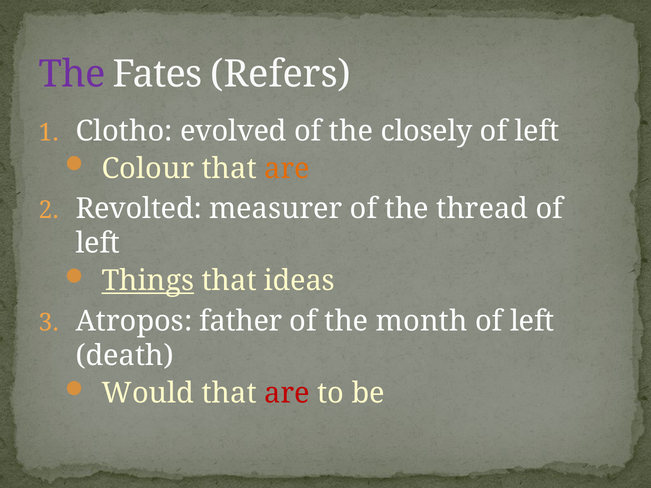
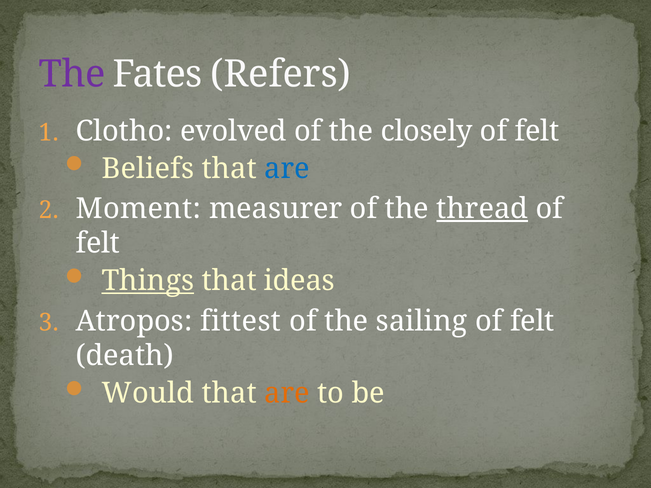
left: left -> felt (537, 131)
Colour: Colour -> Beliefs (148, 169)
are colour: orange -> blue (287, 169)
Revolted: Revolted -> Moment (138, 209)
thread underline: none -> present (482, 209)
left: left -> felt (98, 244)
father: father -> fittest (241, 321)
month: month -> sailing (422, 321)
left: left -> felt (532, 321)
are colour: red -> orange (287, 393)
